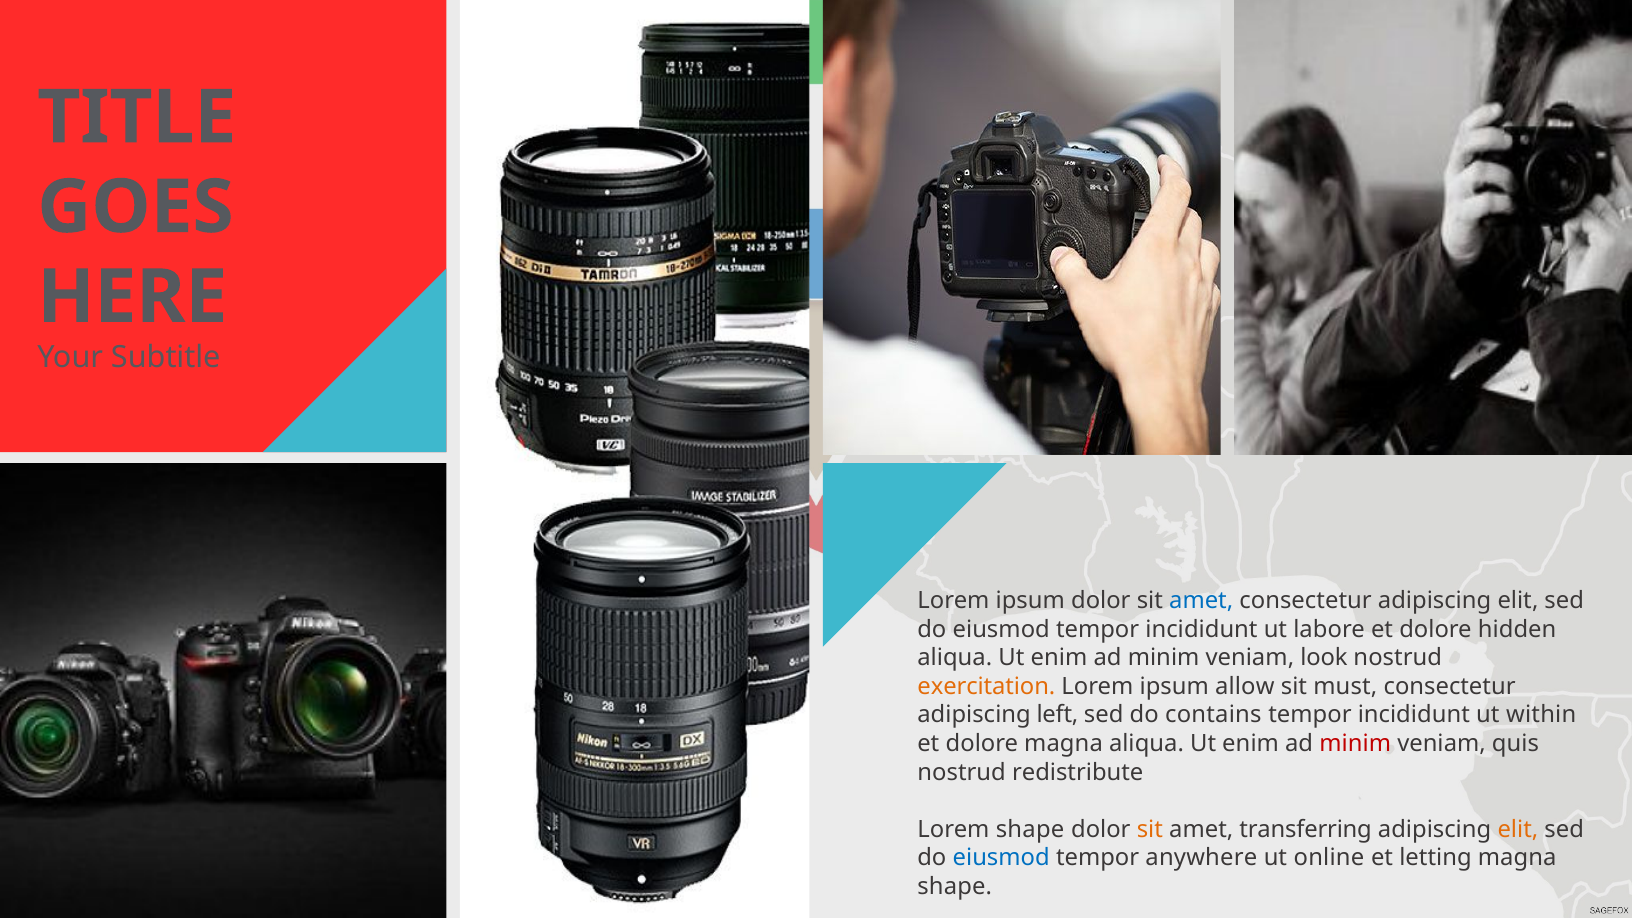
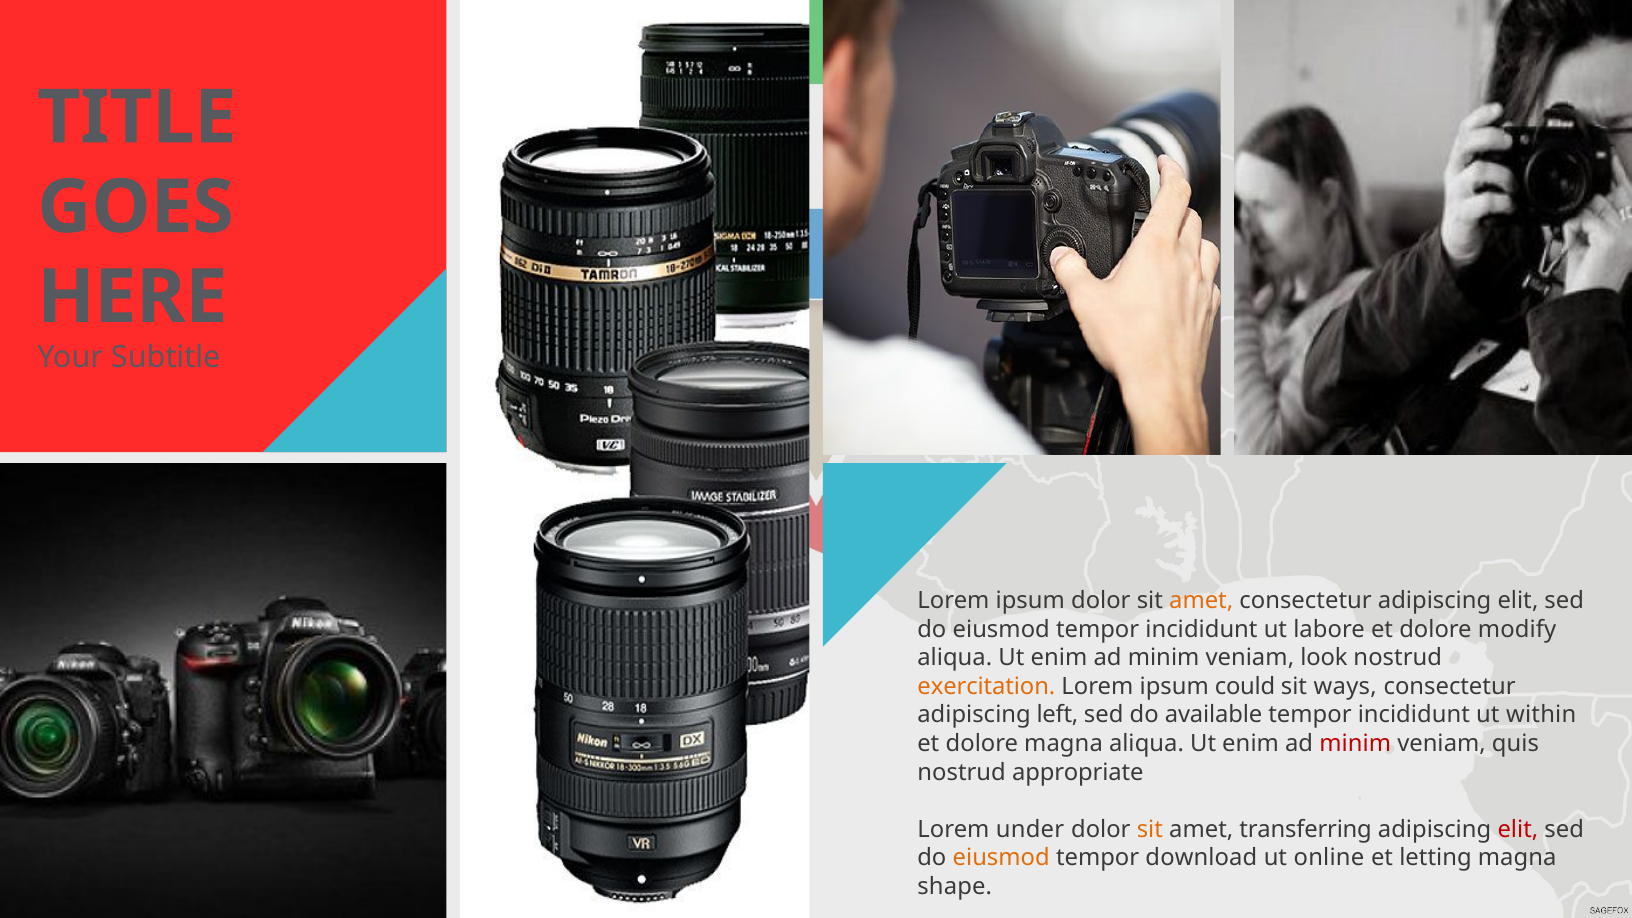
amet colour: blue -> orange (1201, 601)
hidden: hidden -> modify (1517, 629)
allow: allow -> could (1245, 686)
must: must -> ways (1345, 686)
contains: contains -> available (1214, 715)
redistribute: redistribute -> appropriate (1078, 772)
Lorem shape: shape -> under (1030, 829)
elit colour: orange -> red (1518, 829)
eiusmod colour: blue -> orange (1001, 858)
anywhere: anywhere -> download (1201, 858)
